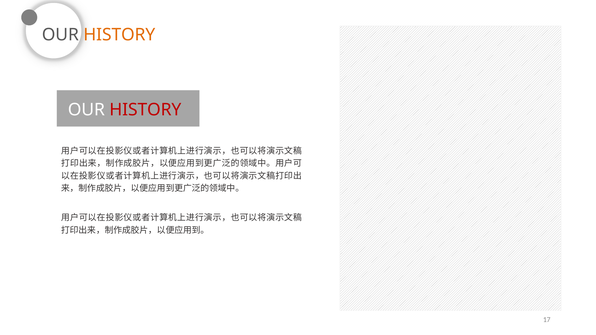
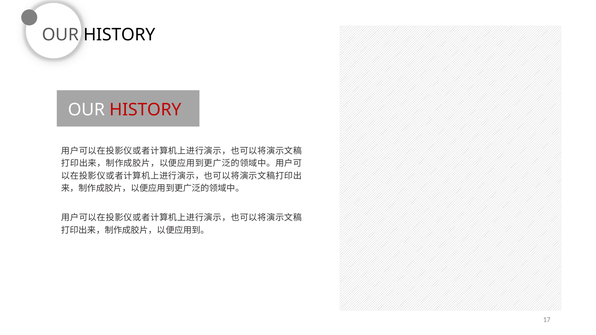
HISTORY colour: orange -> black (119, 35)
